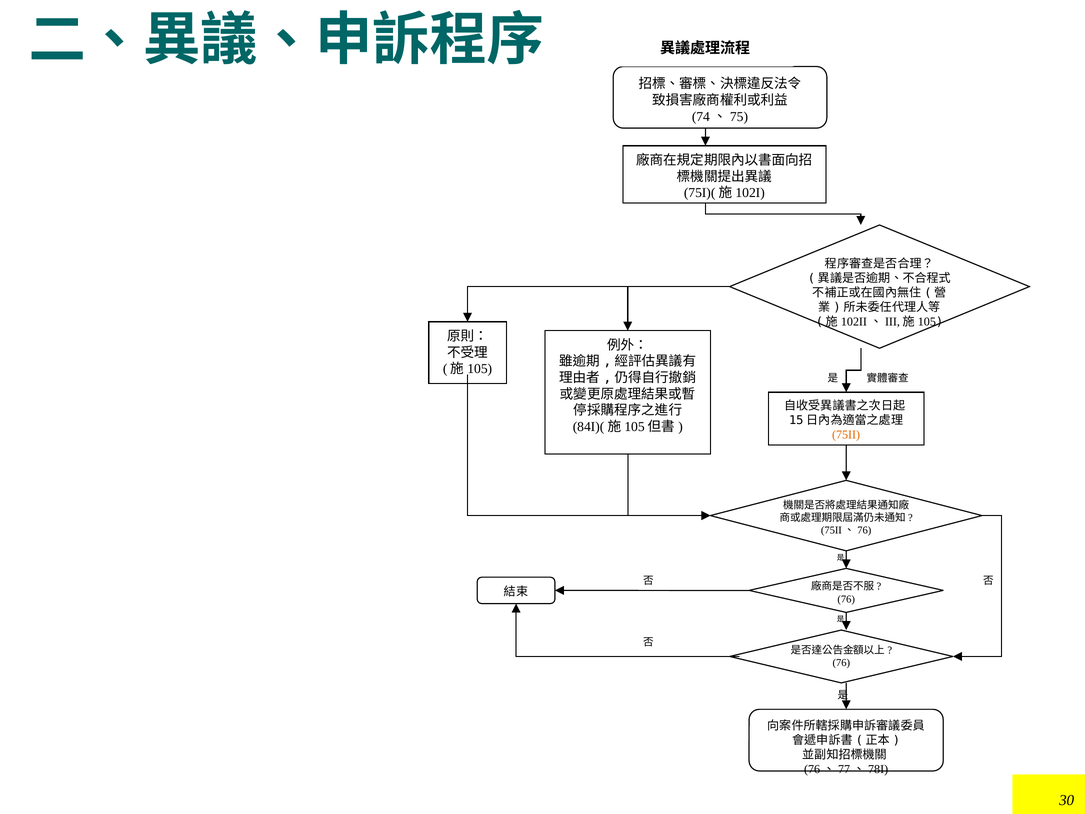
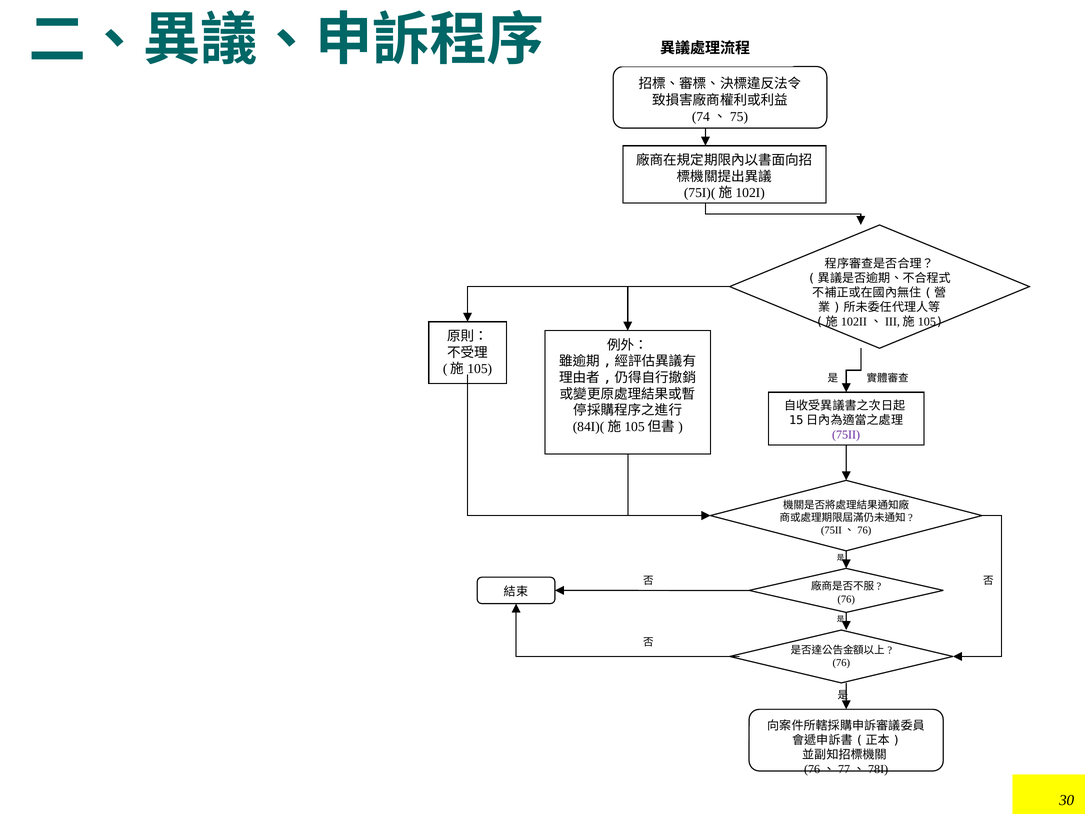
75II colour: orange -> purple (846, 435)
